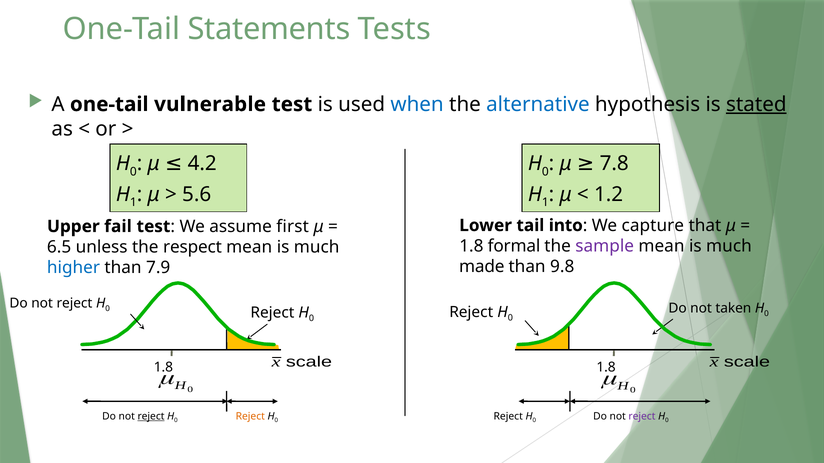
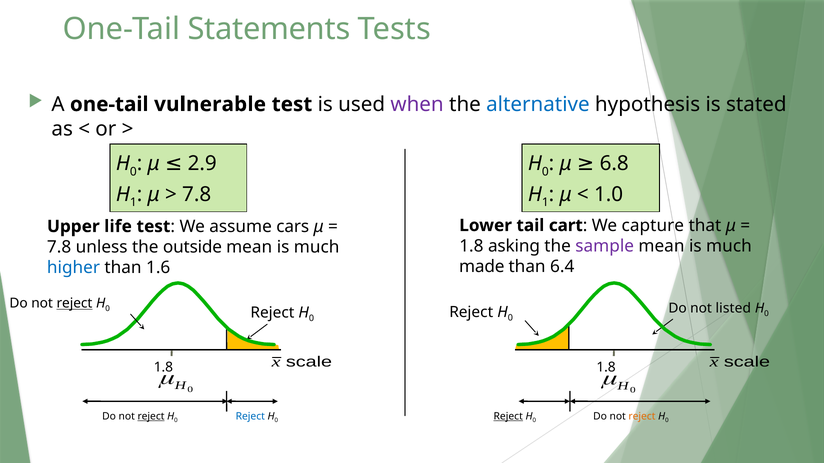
when colour: blue -> purple (417, 104)
stated underline: present -> none (756, 104)
4.2: 4.2 -> 2.9 (202, 164)
7.8: 7.8 -> 6.8 (614, 164)
5.6: 5.6 -> 7.8 (197, 195)
1.2: 1.2 -> 1.0 (609, 195)
into: into -> cart (566, 226)
fail: fail -> life (118, 227)
first: first -> cars (293, 227)
formal: formal -> asking (514, 246)
6.5: 6.5 -> 7.8 (59, 247)
respect: respect -> outside (192, 247)
9.8: 9.8 -> 6.4 (562, 267)
7.9: 7.9 -> 1.6 (158, 268)
reject underline: none -> present (74, 304)
taken: taken -> listed (733, 309)
Reject colour: orange -> blue (250, 417)
Reject underline: none -> present (508, 417)
reject colour: purple -> orange (642, 417)
